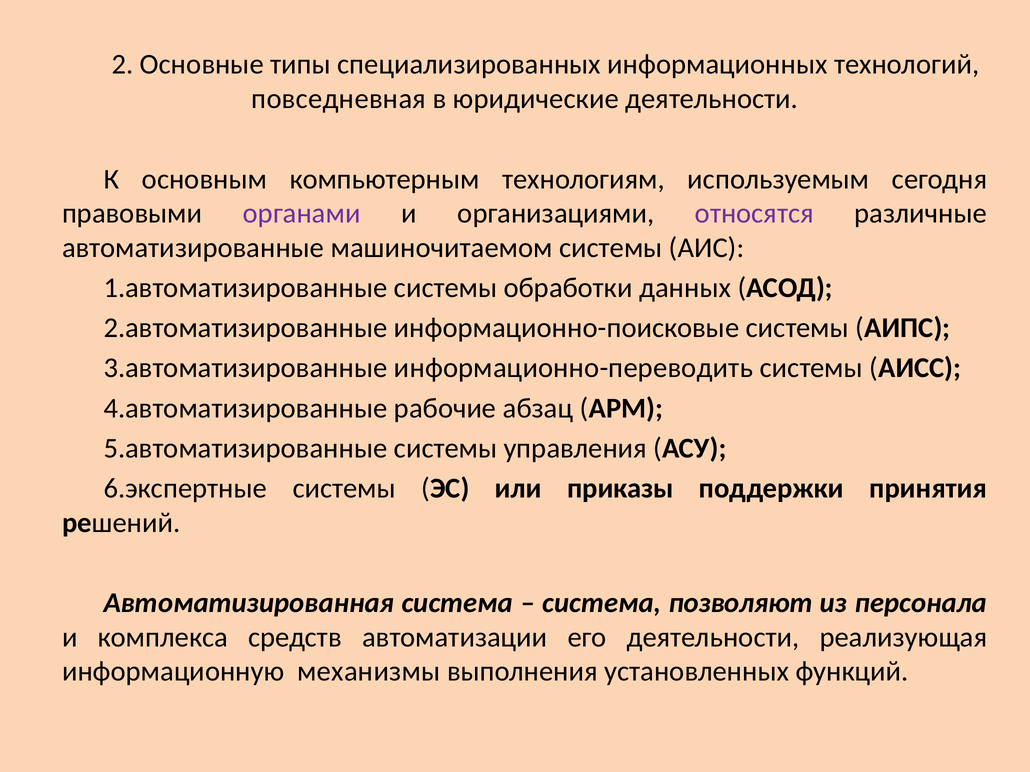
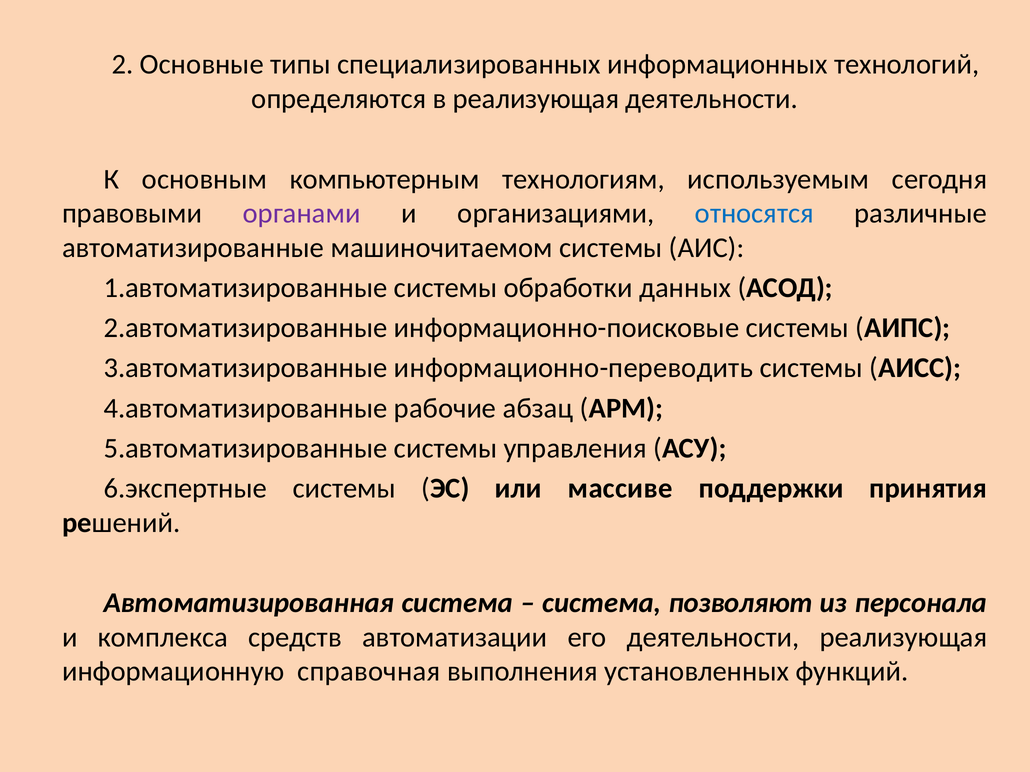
повседневная: повседневная -> определяются (339, 99)
в юридические: юридические -> реализующая (536, 99)
относятся colour: purple -> blue (754, 214)
приказы: приказы -> массиве (620, 489)
механизмы: механизмы -> справочная (369, 672)
